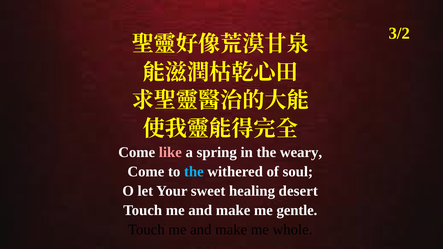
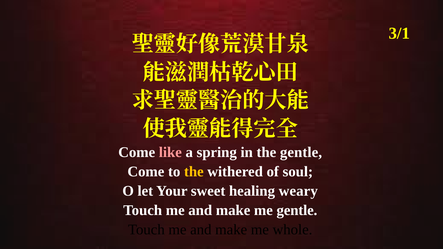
3/2: 3/2 -> 3/1 (399, 33)
the weary: weary -> gentle (301, 152)
the colour: light blue -> yellow (194, 172)
desert: desert -> weary (298, 191)
